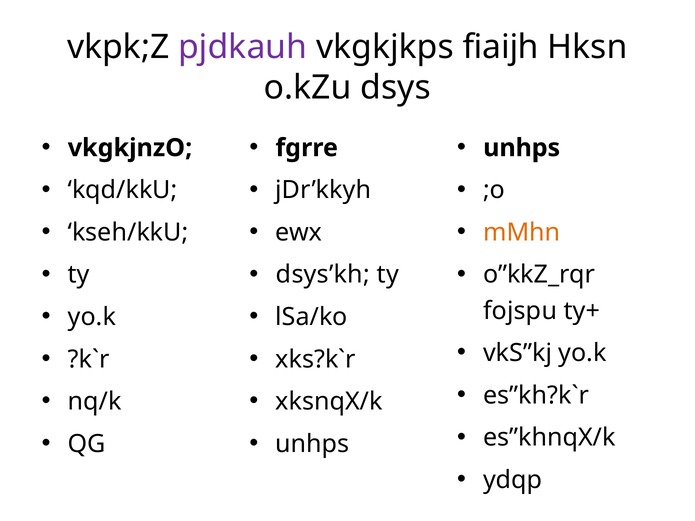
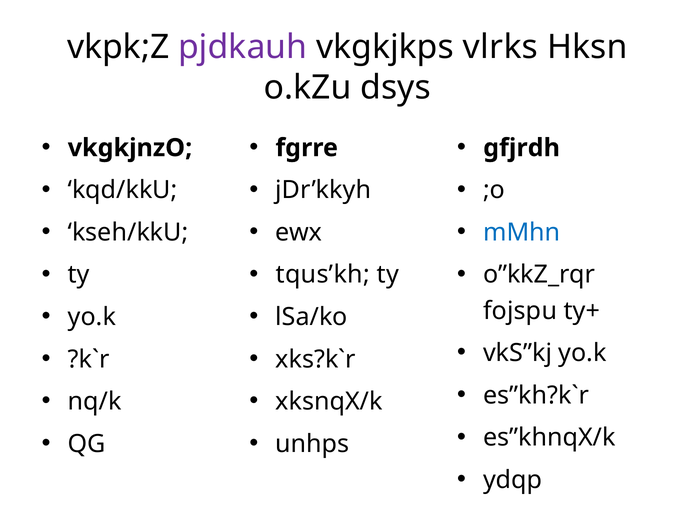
fiaijh: fiaijh -> vlrks (500, 47)
unhps: unhps -> gfjrdh (522, 148)
mMhn colour: orange -> blue (522, 233)
dsys’kh: dsys’kh -> tqus’kh (323, 275)
